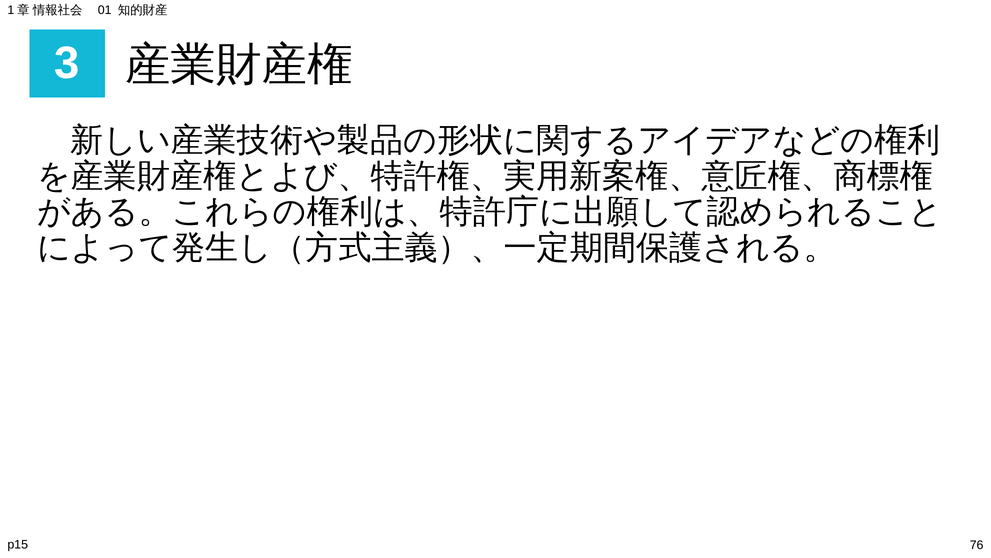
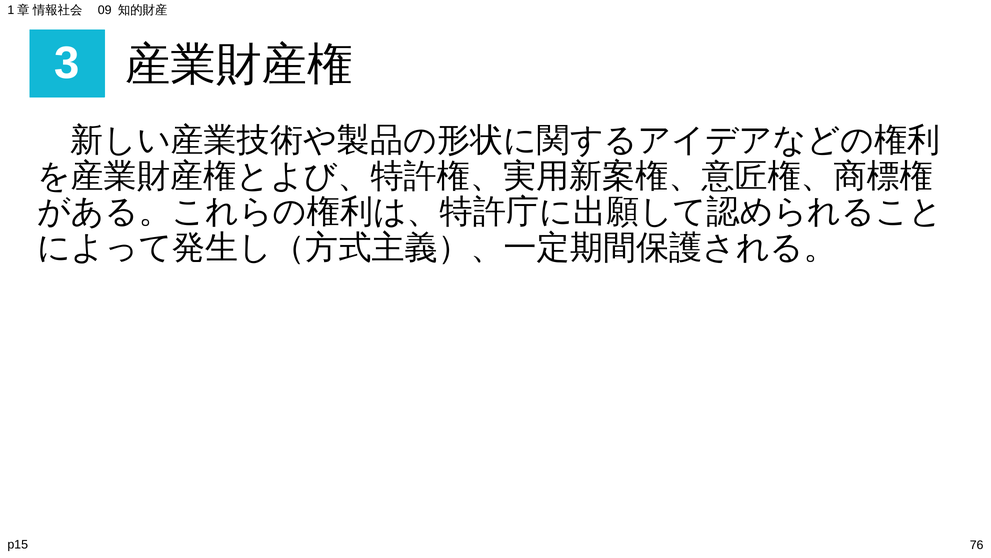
01: 01 -> 09 (105, 10)
